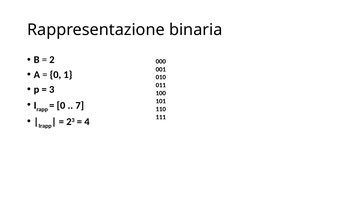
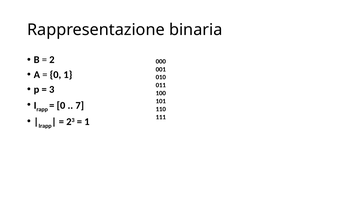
4: 4 -> 1 (87, 122)
